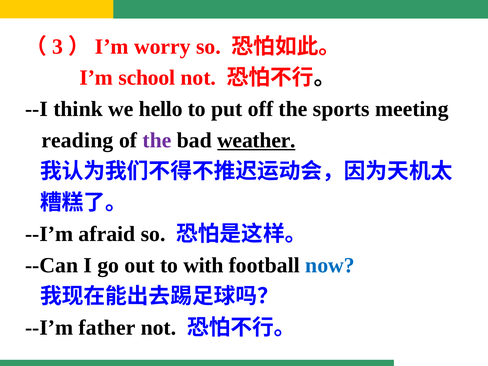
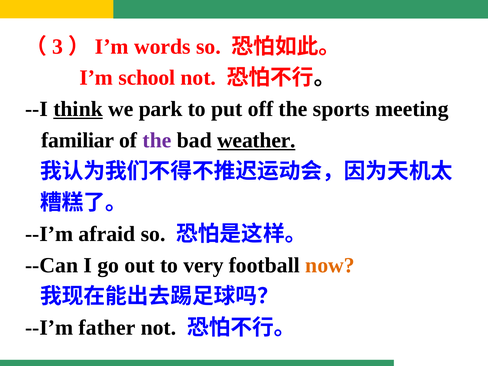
worry: worry -> words (162, 47)
think underline: none -> present (78, 109)
hello: hello -> park (161, 109)
reading: reading -> familiar (78, 140)
with: with -> very (204, 265)
now colour: blue -> orange (330, 265)
